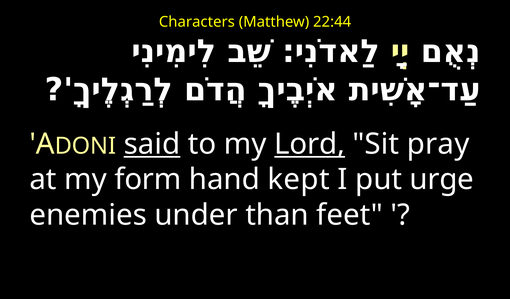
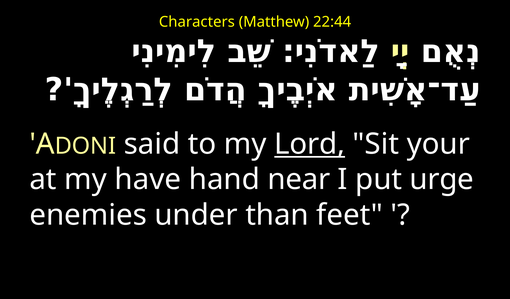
said underline: present -> none (152, 144)
pray: pray -> your (438, 144)
form: form -> have (148, 179)
kept: kept -> near (299, 179)
